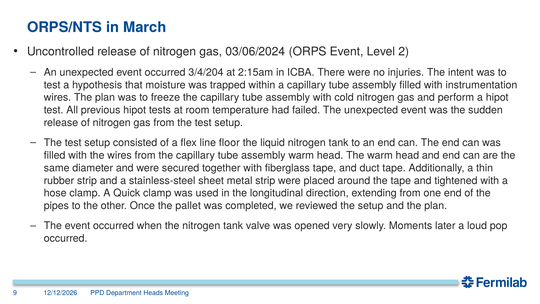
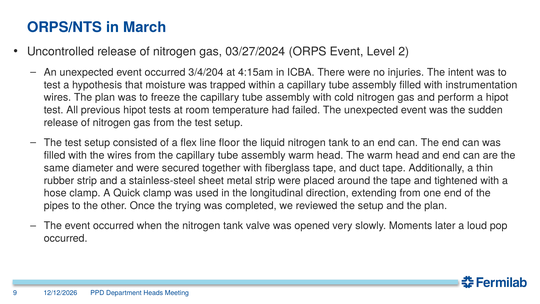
03/06/2024: 03/06/2024 -> 03/27/2024 (255, 51)
2:15am: 2:15am -> 4:15am (256, 72)
pallet: pallet -> trying (188, 206)
